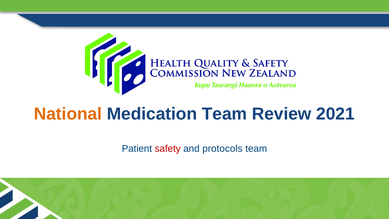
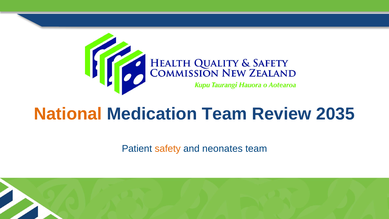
2021: 2021 -> 2035 (335, 114)
safety colour: red -> orange (168, 148)
protocols: protocols -> neonates (222, 148)
